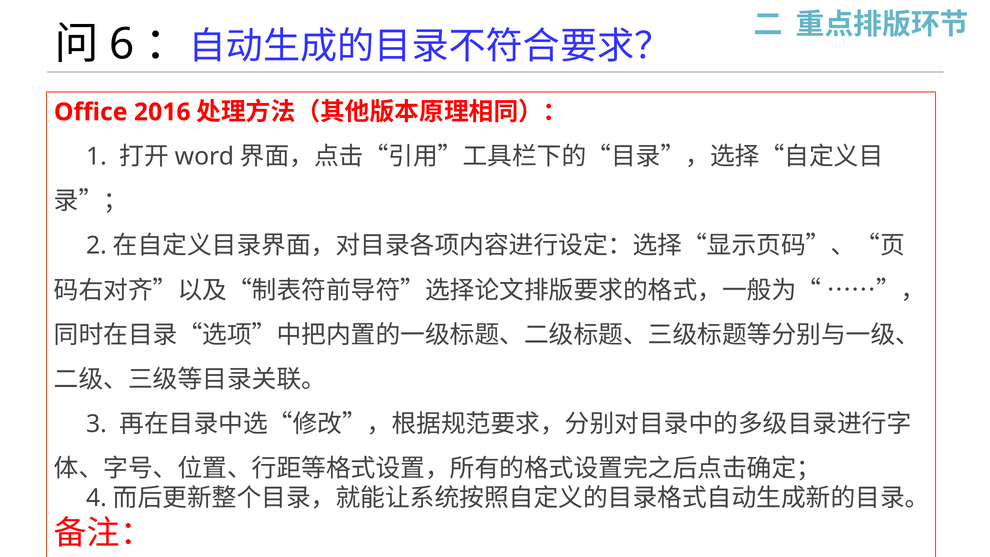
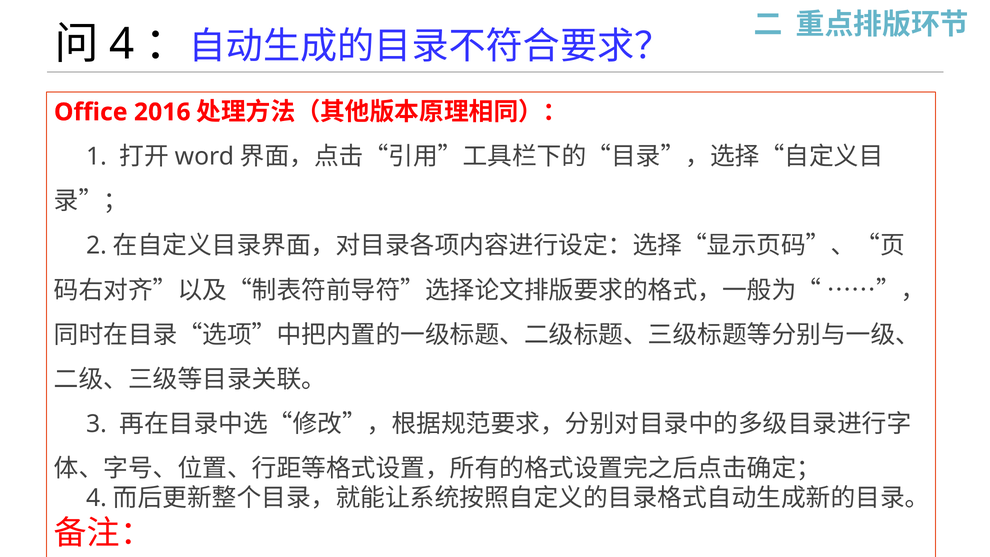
6: 6 -> 4 (122, 44)
